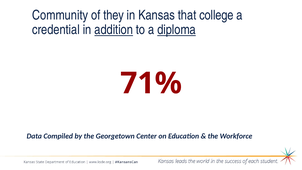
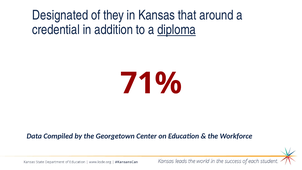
Community: Community -> Designated (60, 15)
college: college -> around (216, 15)
addition underline: present -> none (114, 30)
